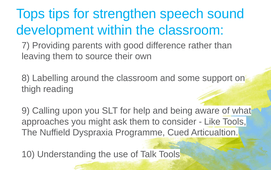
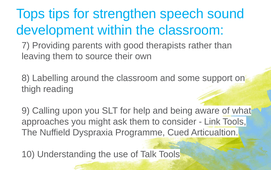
difference: difference -> therapists (166, 45)
Like: Like -> Link (212, 121)
